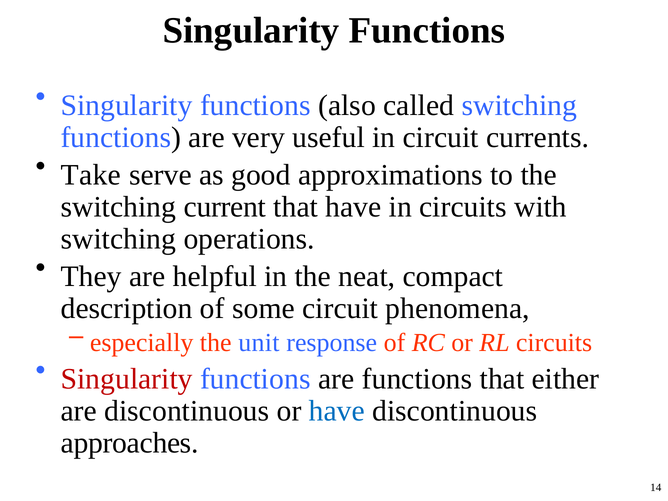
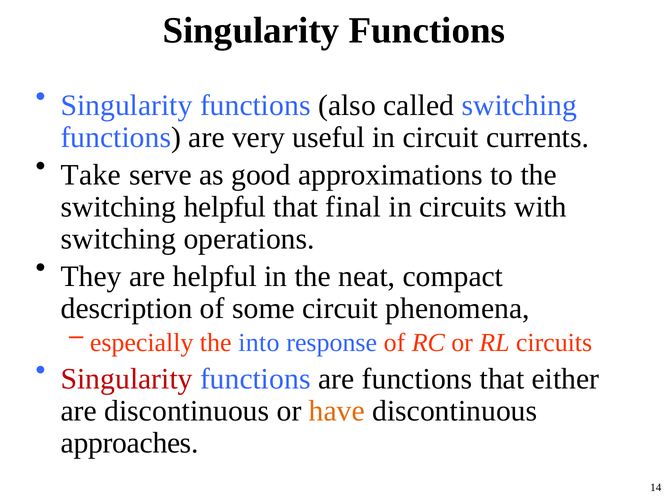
switching current: current -> helpful (225, 207)
that have: have -> final (353, 207)
unit: unit -> into (259, 343)
have colour: blue -> orange (337, 411)
